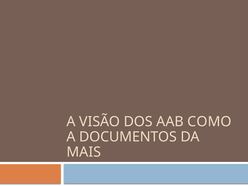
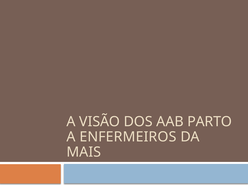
COMO: COMO -> PARTO (210, 122)
DOCUMENTOS: DOCUMENTOS -> ENFERMEIROS (128, 137)
